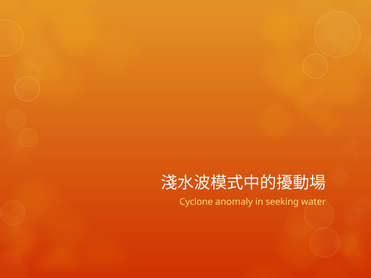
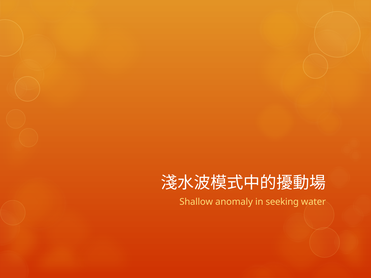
Cyclone: Cyclone -> Shallow (196, 202)
